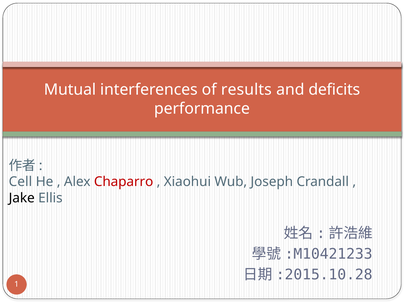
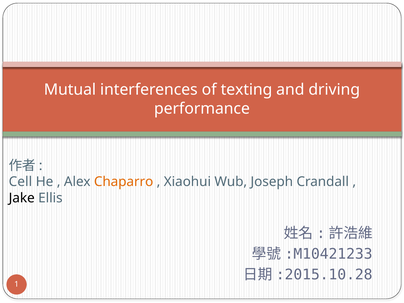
results: results -> texting (246, 90)
deficits: deficits -> driving (334, 90)
Chaparro colour: red -> orange (124, 182)
